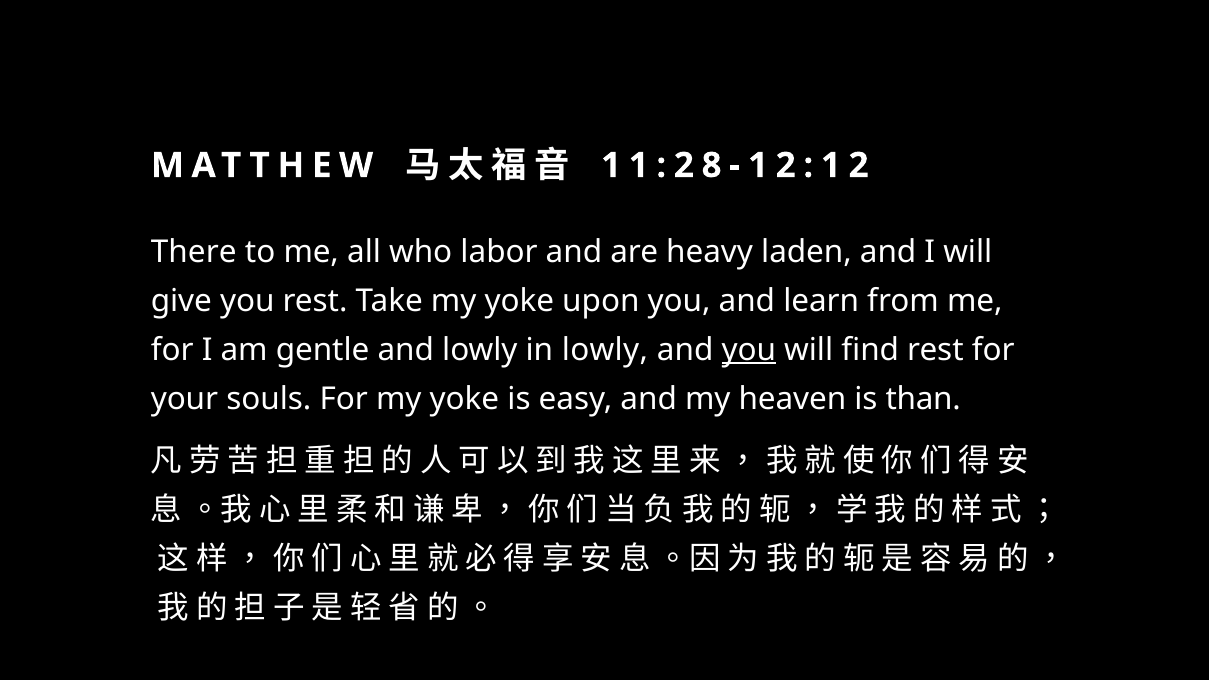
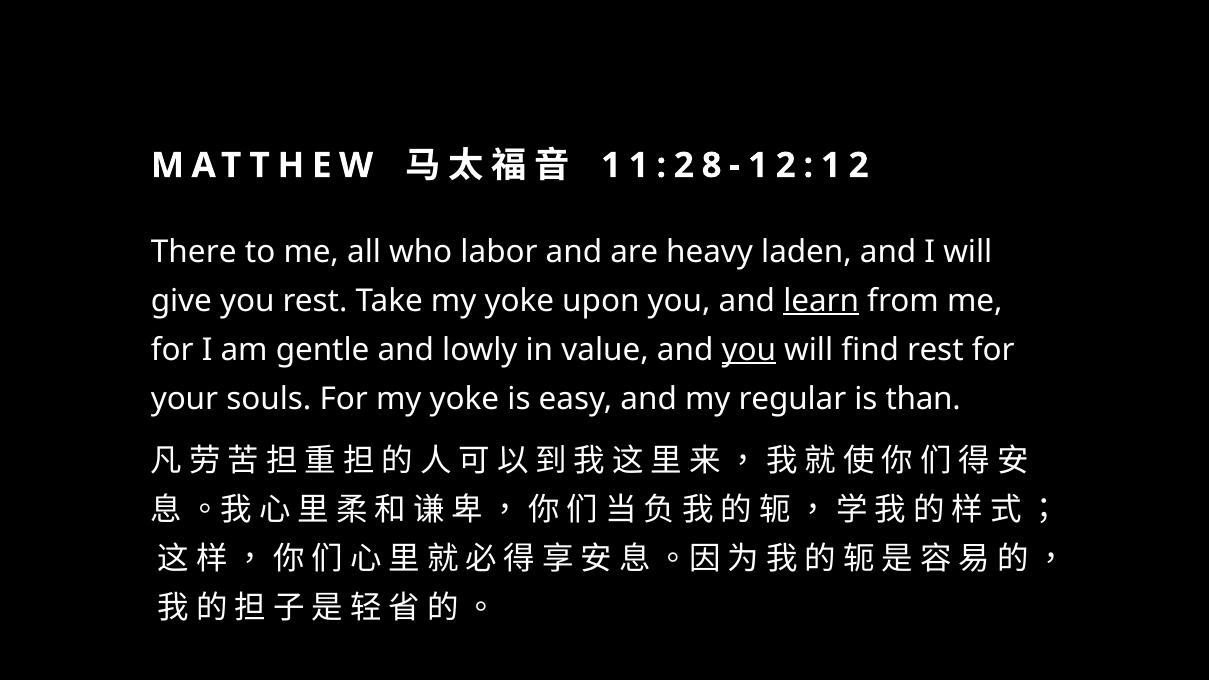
learn underline: none -> present (821, 301)
in lowly: lowly -> value (605, 350)
heaven: heaven -> regular (792, 399)
